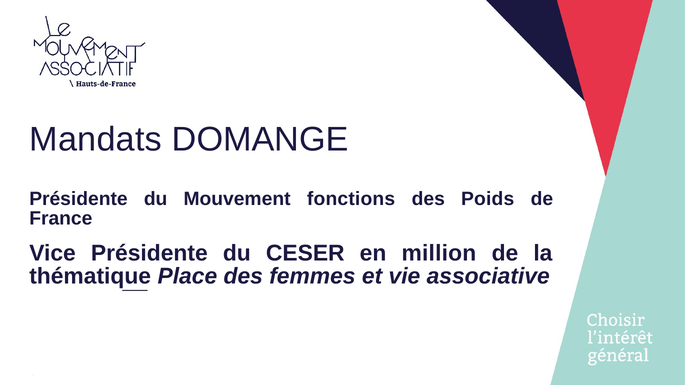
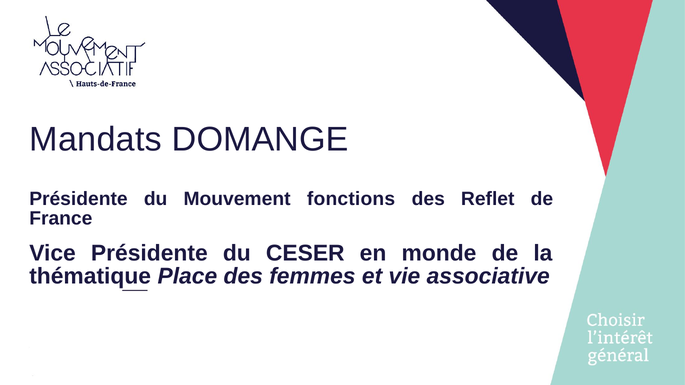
Poids: Poids -> Reflet (488, 199)
million: million -> monde (439, 253)
